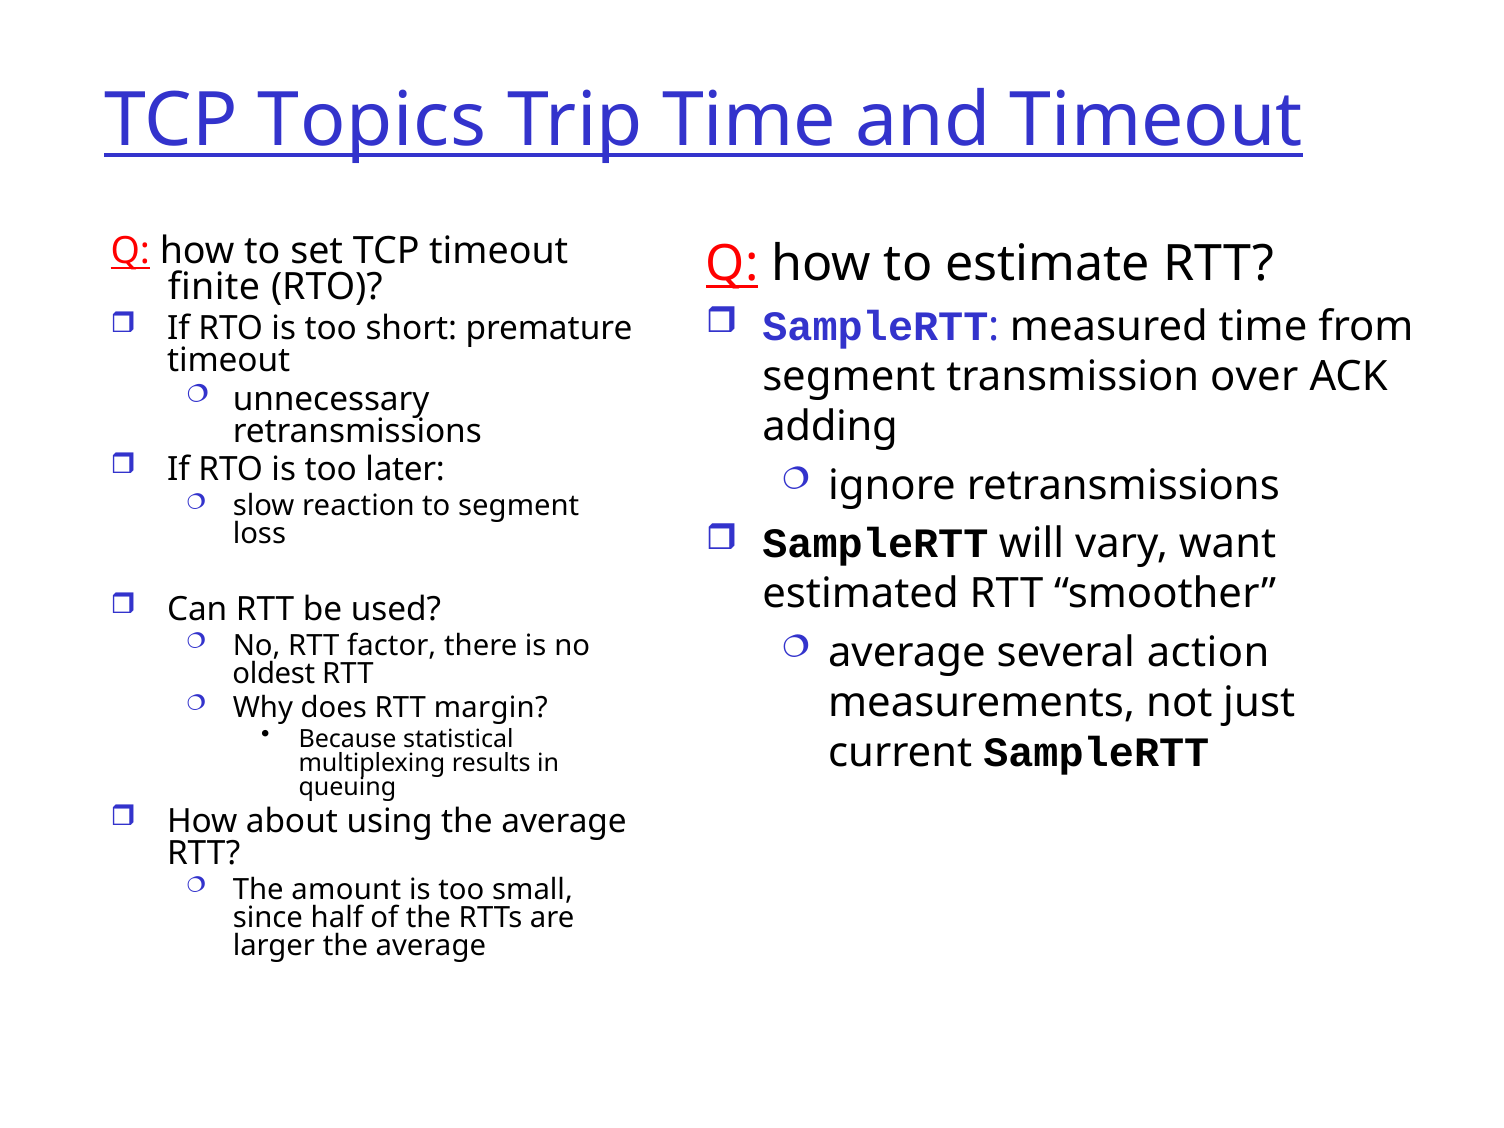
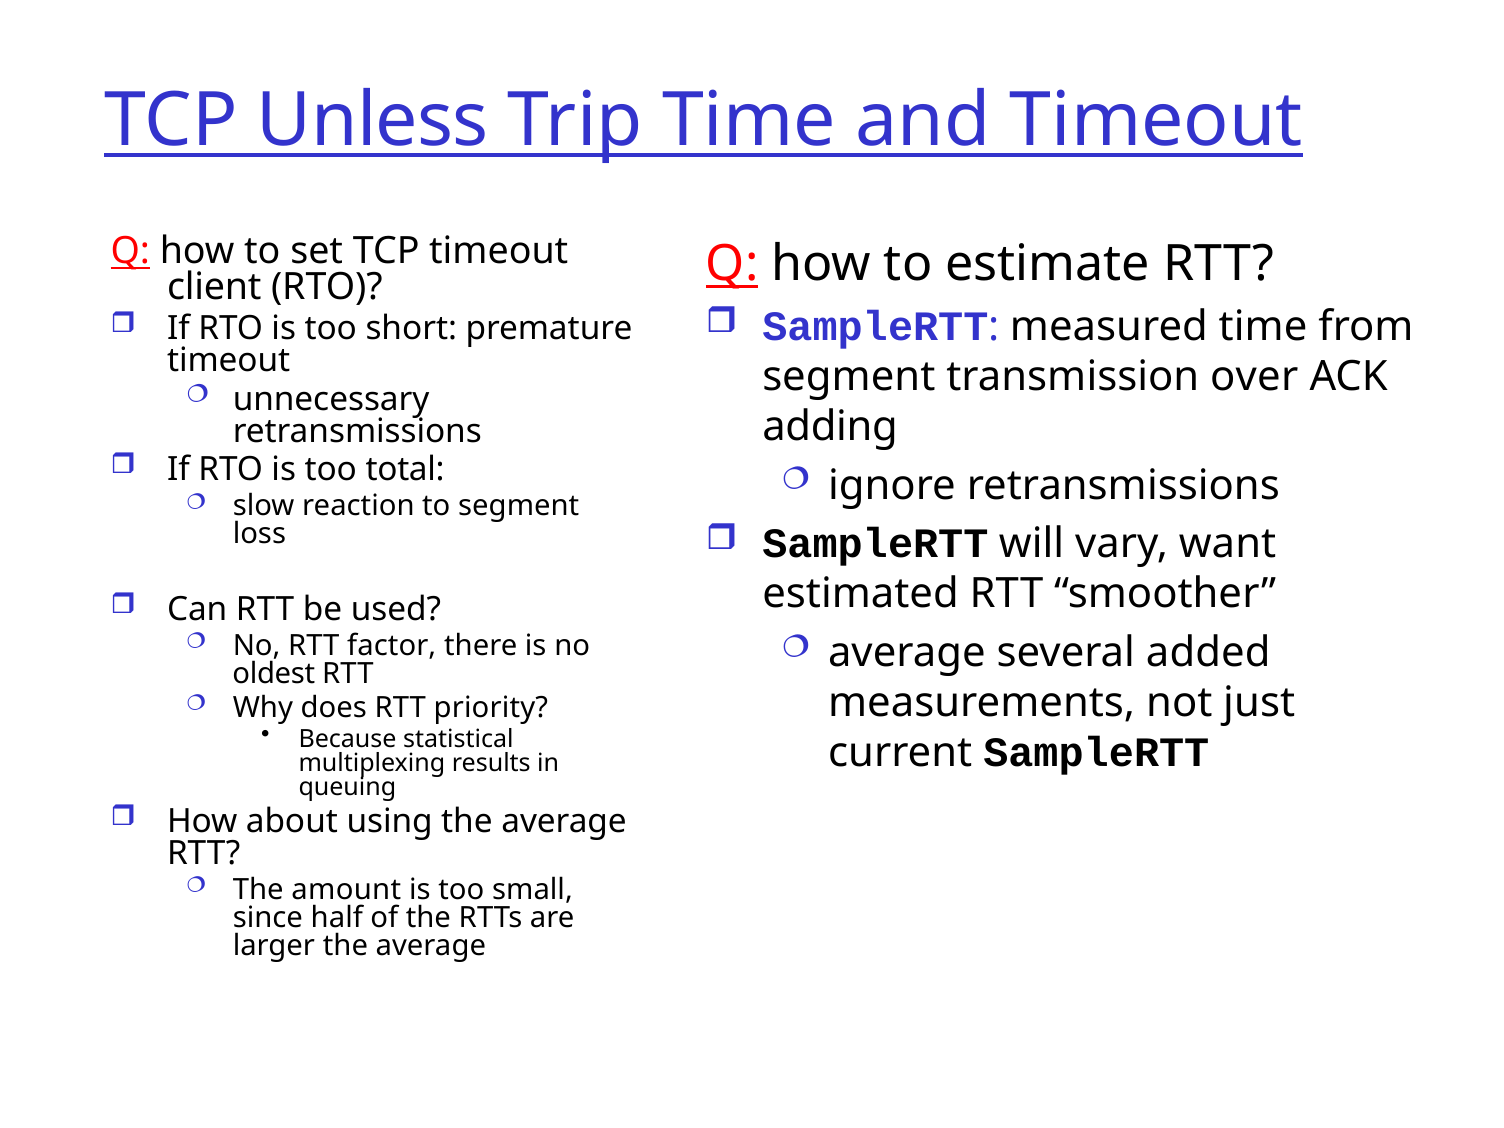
Topics: Topics -> Unless (373, 121)
finite: finite -> client (214, 287)
later: later -> total (405, 470)
action: action -> added (1208, 652)
margin: margin -> priority (491, 708)
